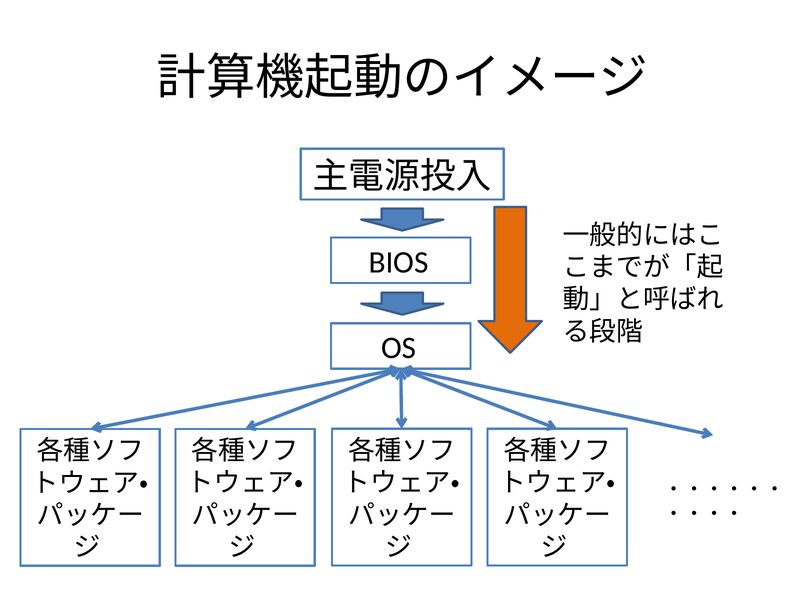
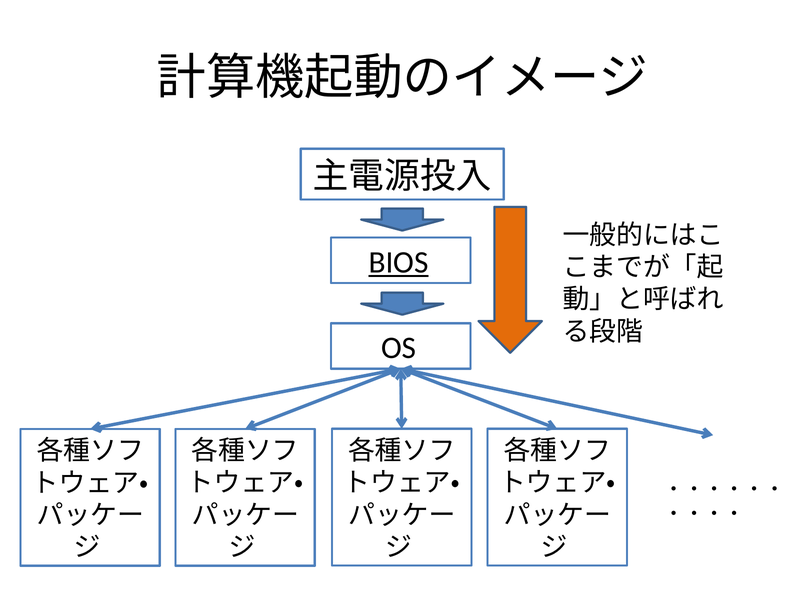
BIOS underline: none -> present (399, 262)
